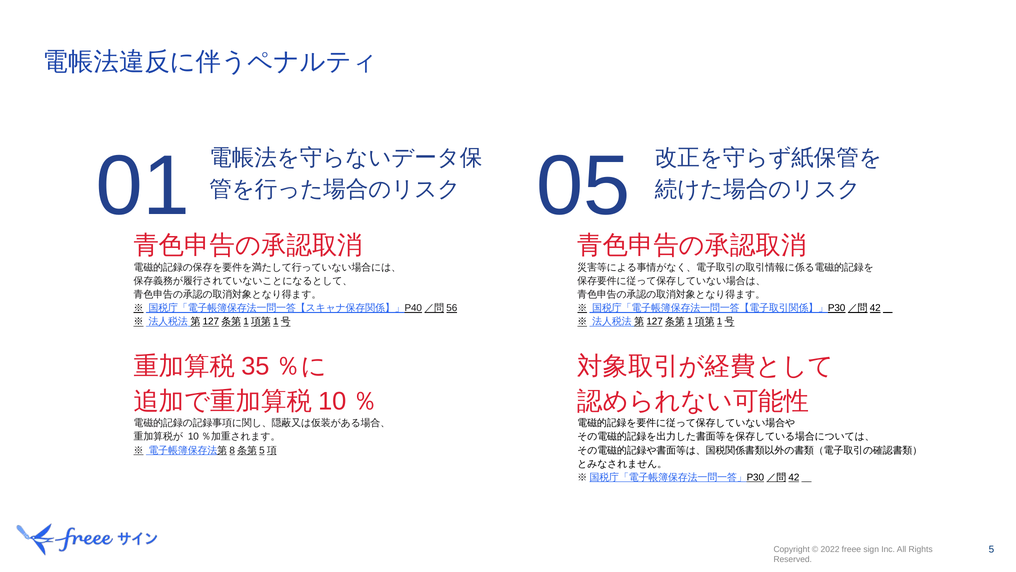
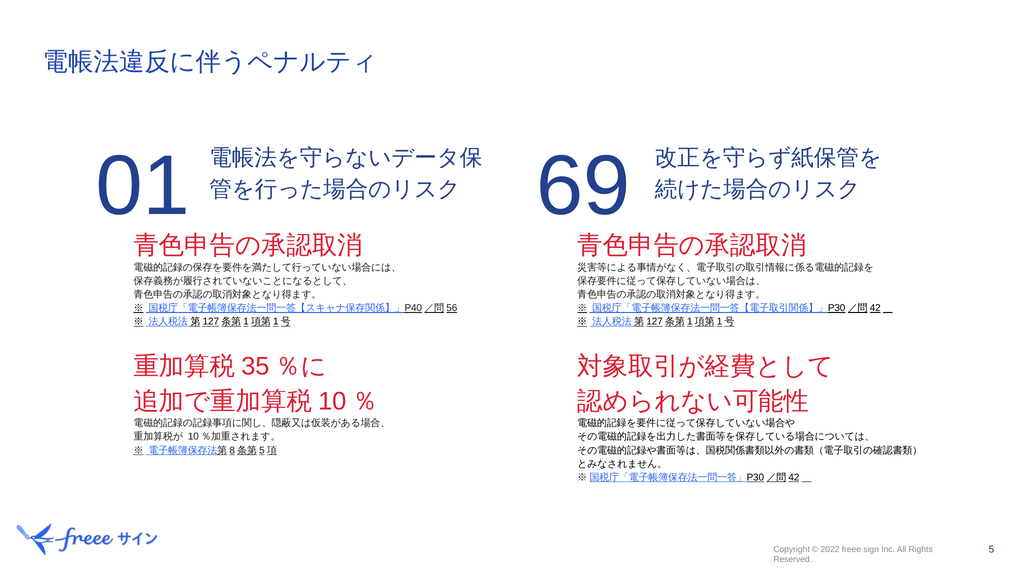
05: 05 -> 69 (583, 186)
